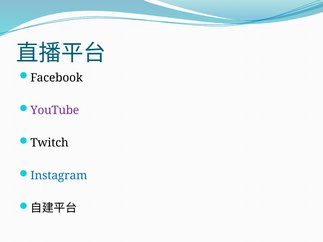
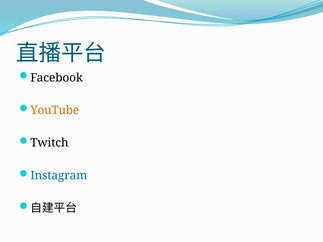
YouTube colour: purple -> orange (55, 110)
